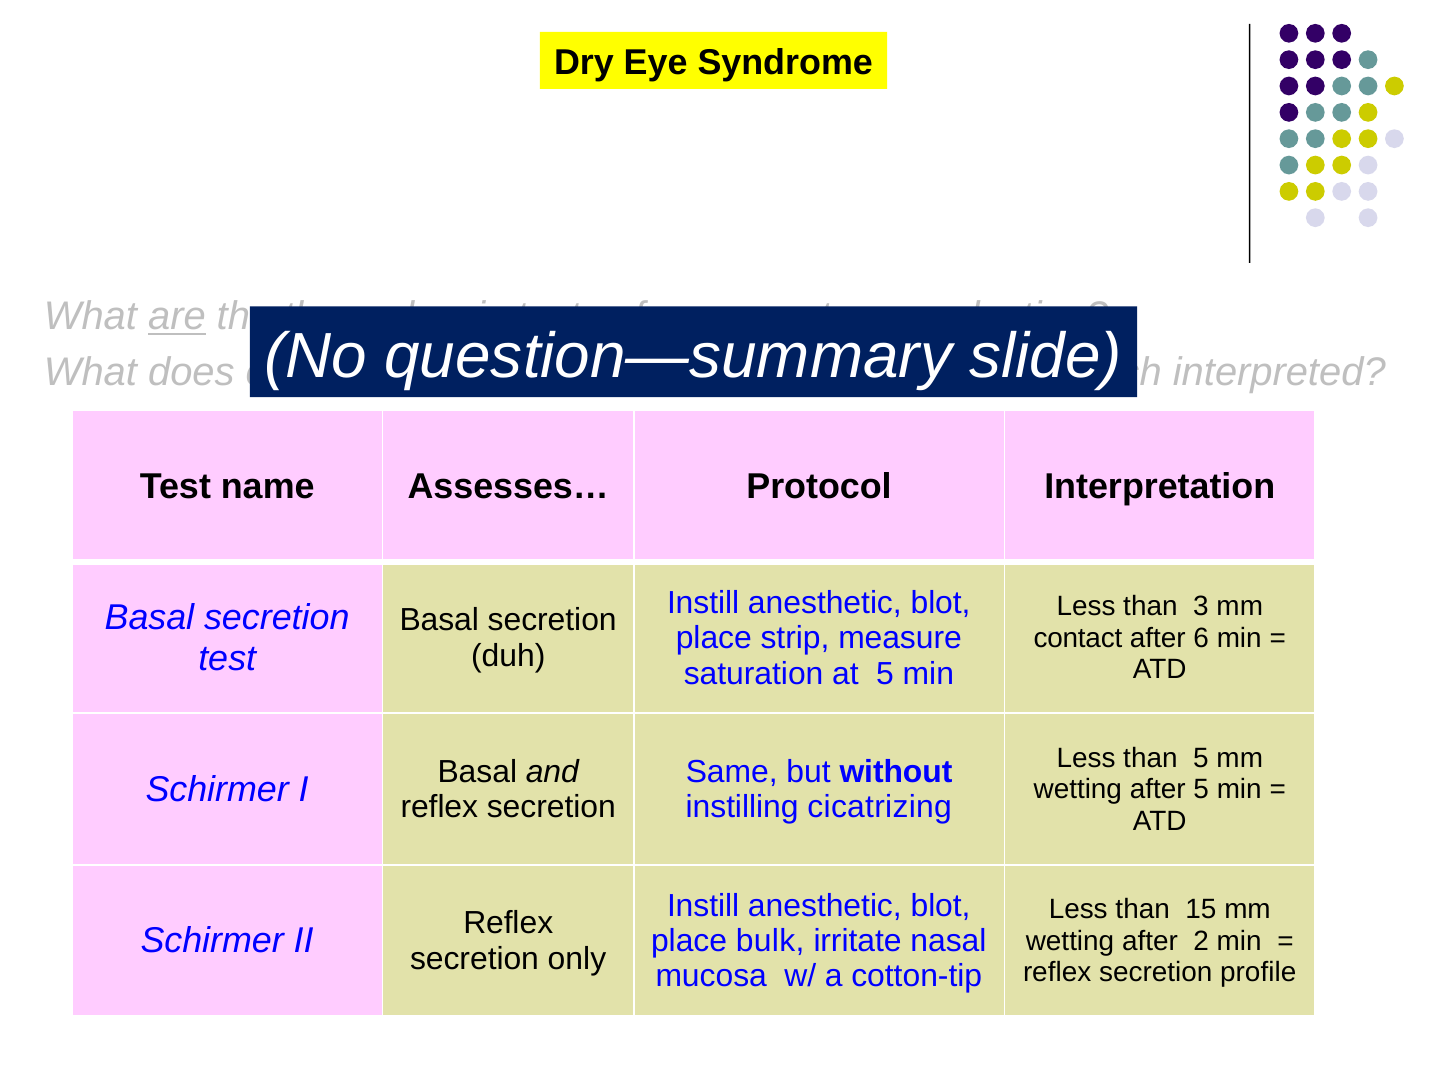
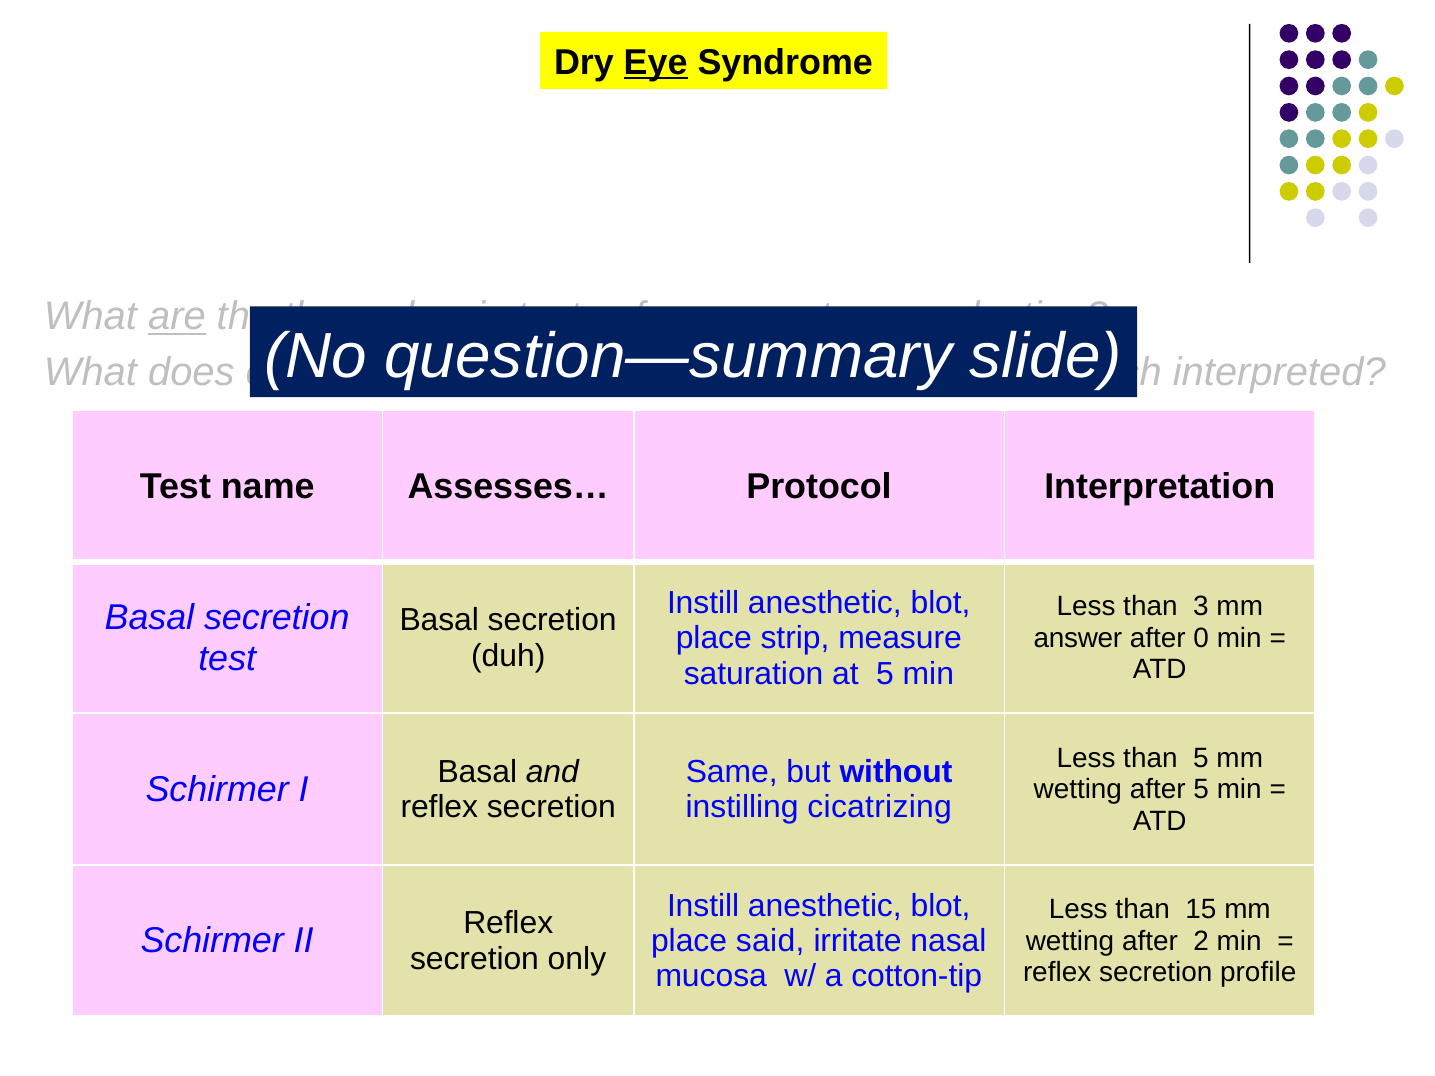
Eye underline: none -> present (656, 63)
contact: contact -> answer (1078, 638)
6: 6 -> 0 (1201, 638)
bulk: bulk -> said (770, 941)
